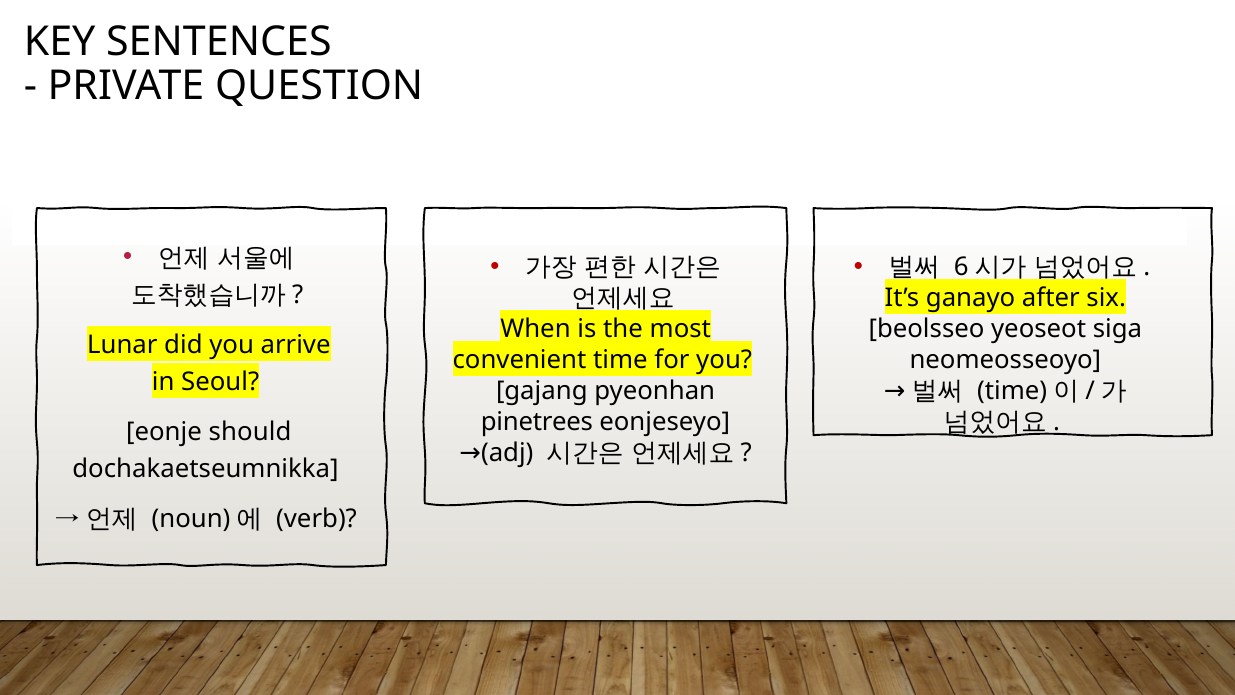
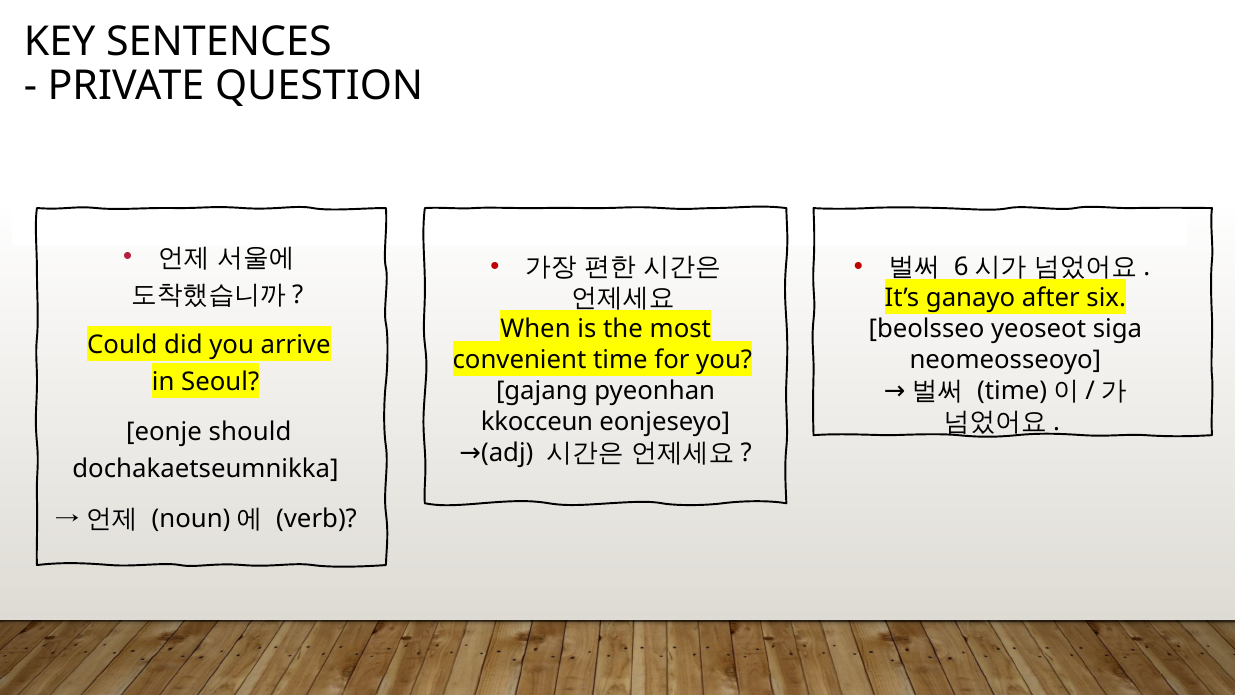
Lunar: Lunar -> Could (122, 345)
pinetrees: pinetrees -> kkocceun (537, 421)
